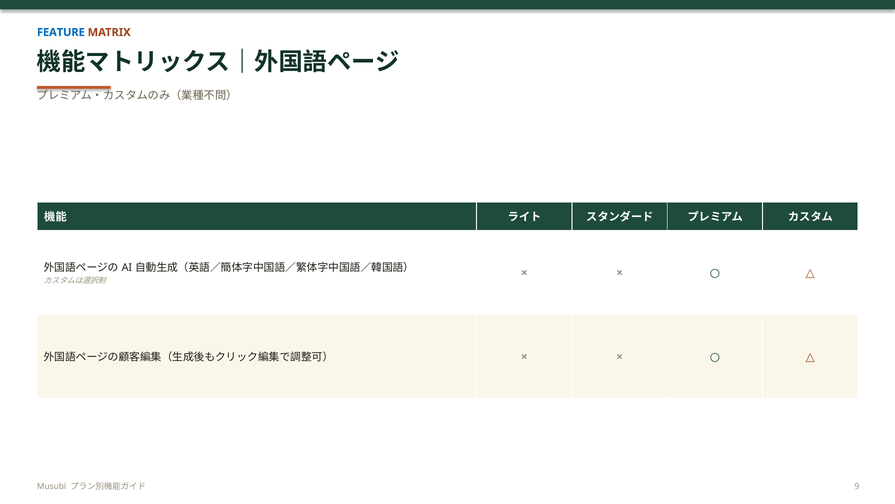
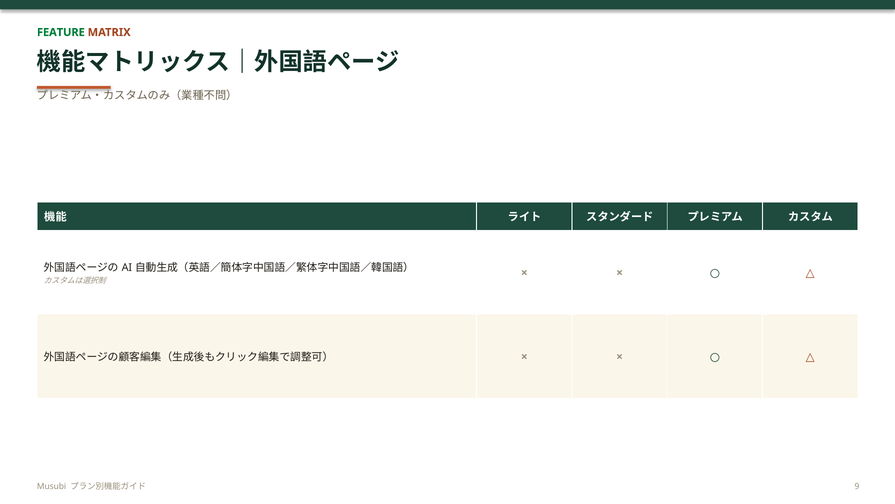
FEATURE colour: blue -> green (61, 32)
